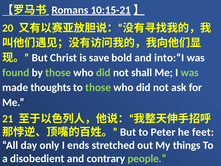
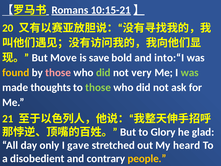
Christ: Christ -> Move (64, 58)
found colour: light green -> yellow (16, 73)
those colour: light green -> pink (58, 73)
shall: shall -> very (142, 73)
Peter: Peter -> Glory (163, 132)
feet: feet -> glad (203, 132)
ends: ends -> gave (78, 145)
things: things -> heard (187, 145)
people colour: light green -> yellow (147, 158)
